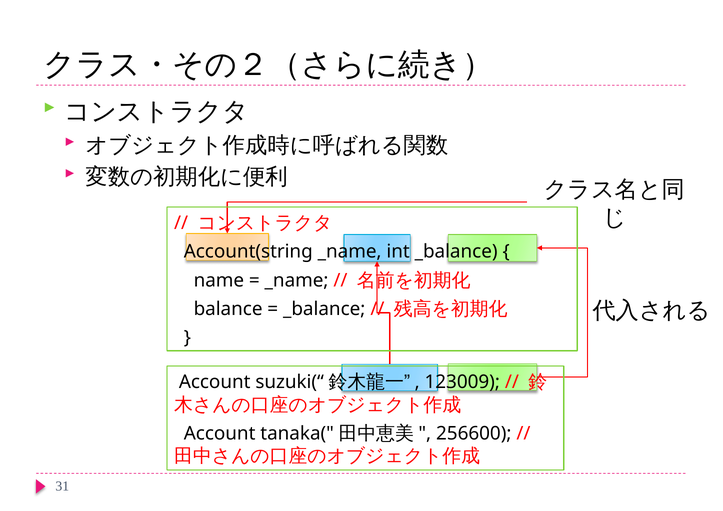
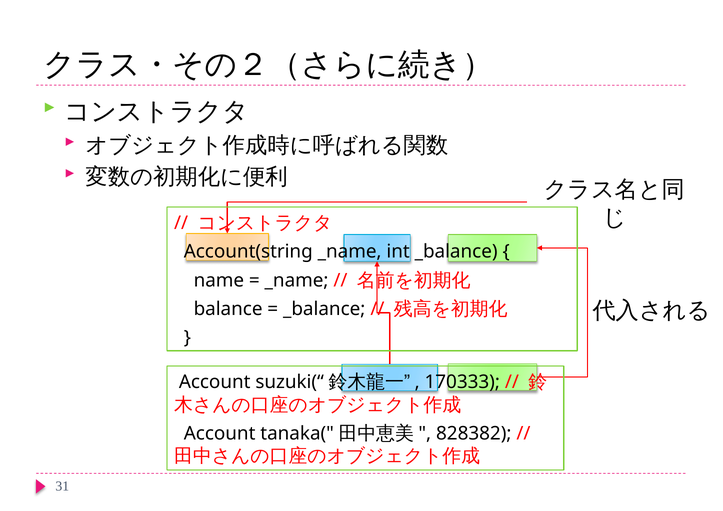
123009: 123009 -> 170333 (462, 382)
256600: 256600 -> 828382 (474, 434)
